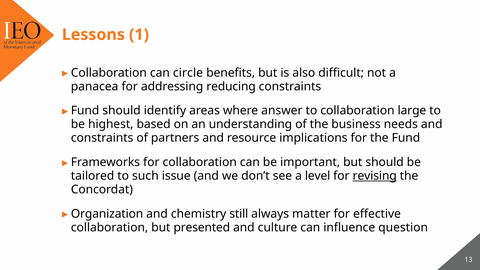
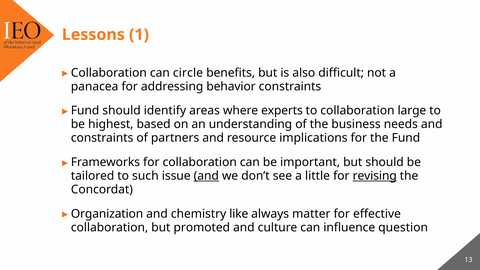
reducing: reducing -> behavior (231, 86)
answer: answer -> experts (282, 111)
and underline: none -> present (206, 176)
level: level -> little (318, 176)
still: still -> like (239, 214)
presented: presented -> promoted (202, 227)
